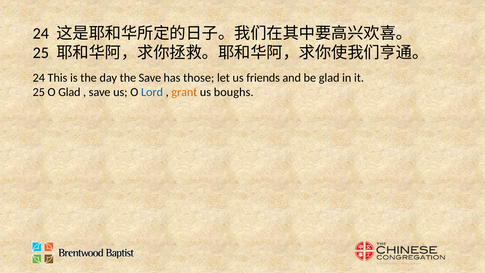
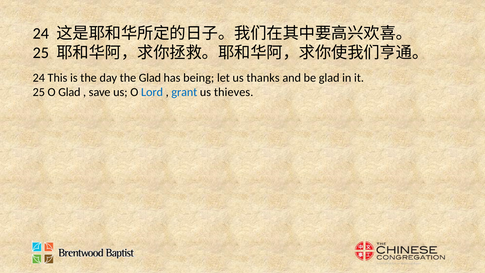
the Save: Save -> Glad (150, 78)
those: those -> being (199, 78)
friends: friends -> thanks (263, 78)
grant colour: orange -> blue (184, 92)
boughs: boughs -> thieves (234, 92)
